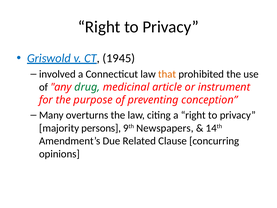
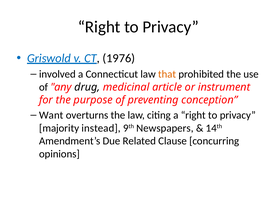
1945: 1945 -> 1976 (119, 58)
drug colour: green -> black (87, 87)
Many: Many -> Want (51, 115)
persons: persons -> instead (101, 128)
